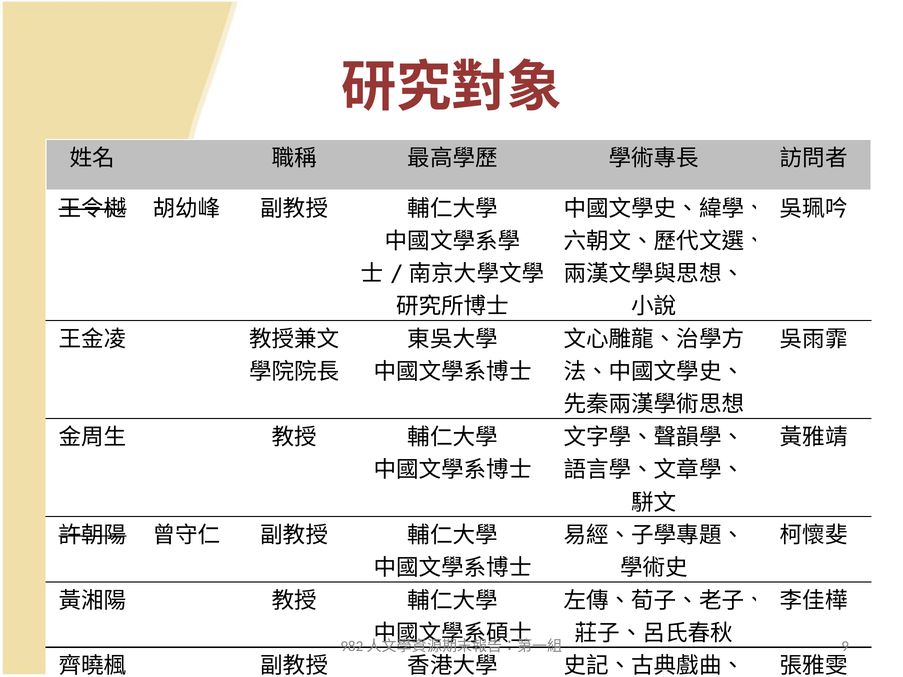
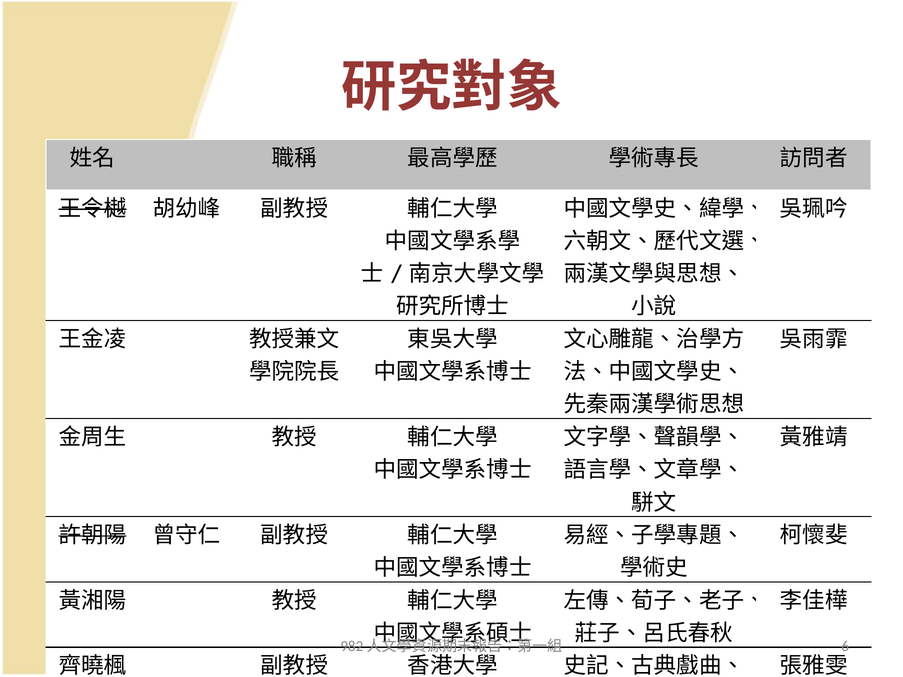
9: 9 -> 6 (845, 647)
